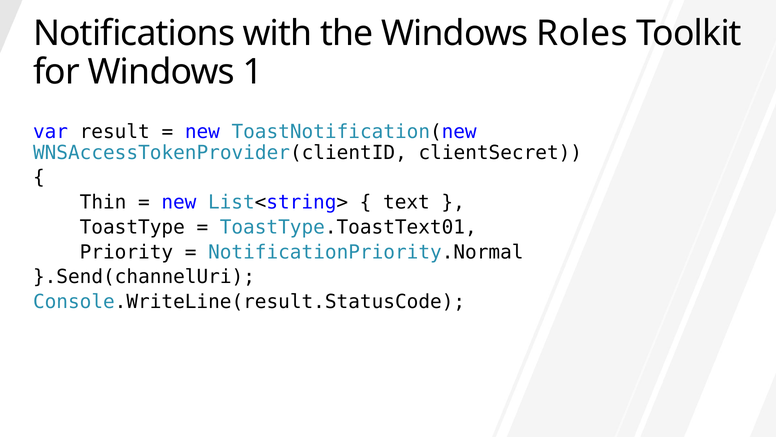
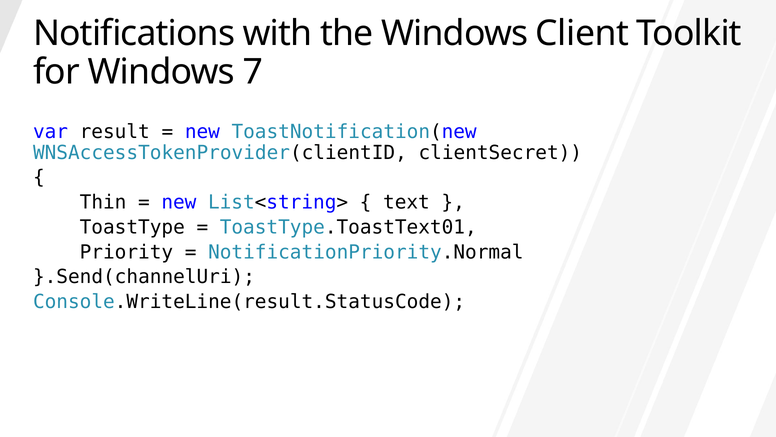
Roles: Roles -> Client (582, 34)
1: 1 -> 7 (253, 72)
